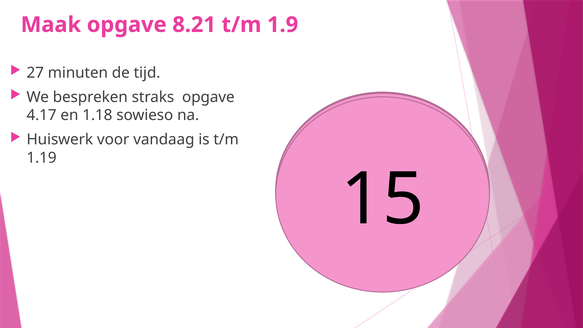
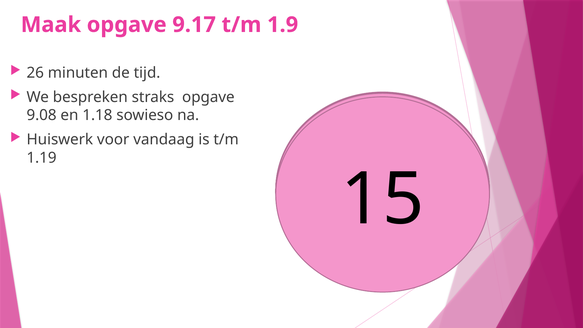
8.21: 8.21 -> 9.17 (194, 25)
27: 27 -> 26 (35, 73)
4.17: 4.17 -> 9.08 (42, 115)
